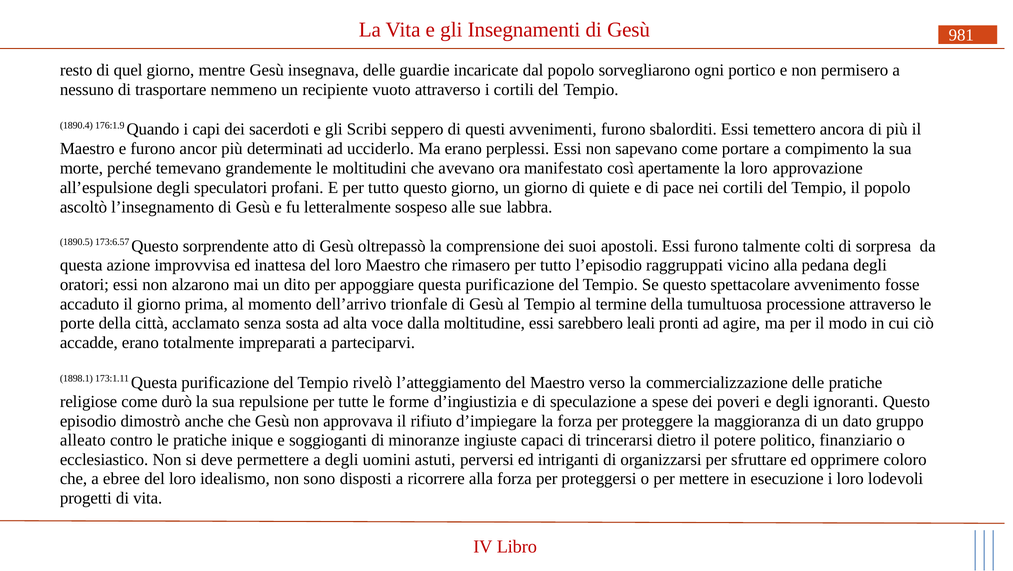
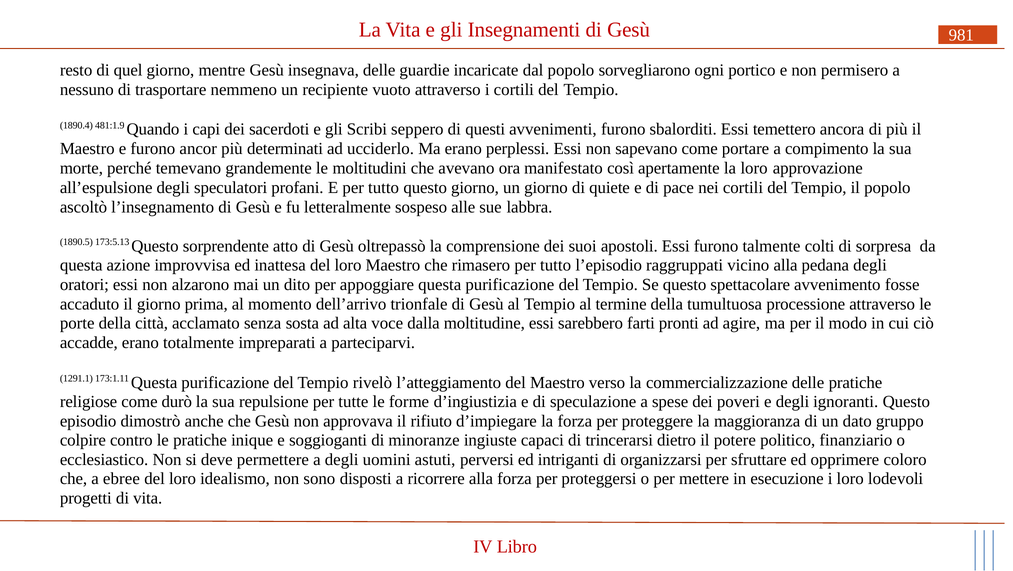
176:1.9: 176:1.9 -> 481:1.9 (110, 125)
173:6.57: 173:6.57 -> 173:5.13 (112, 242)
leali: leali -> farti (641, 323)
1898.1: 1898.1 -> 1291.1 (76, 378)
alleato: alleato -> colpire (83, 440)
